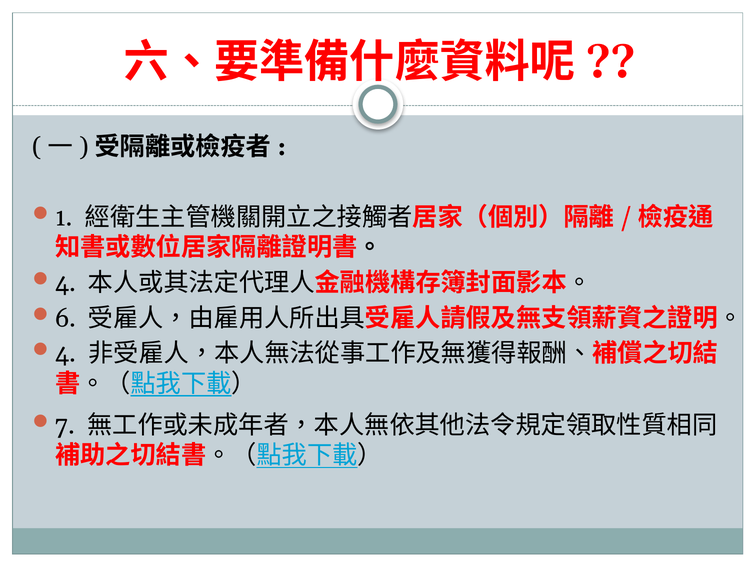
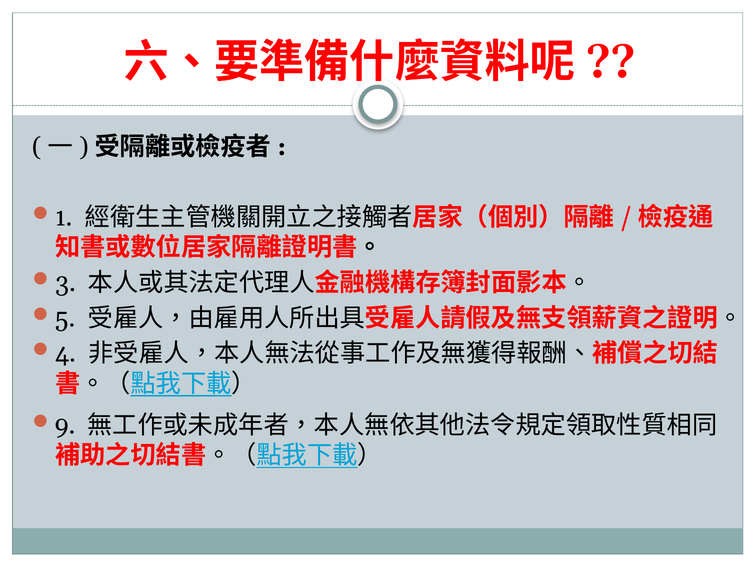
4: 4 -> 3 (65, 283)
6: 6 -> 5 (65, 318)
7: 7 -> 9 (65, 425)
